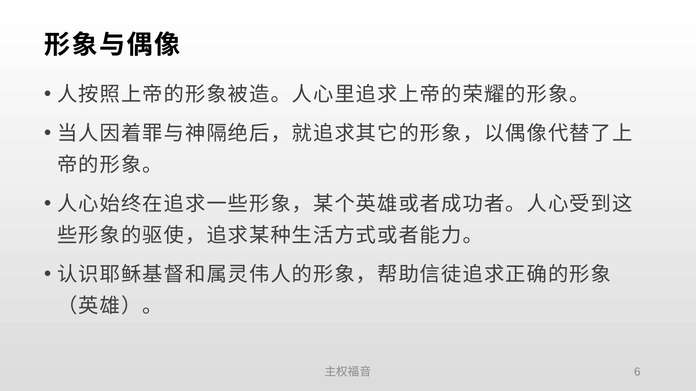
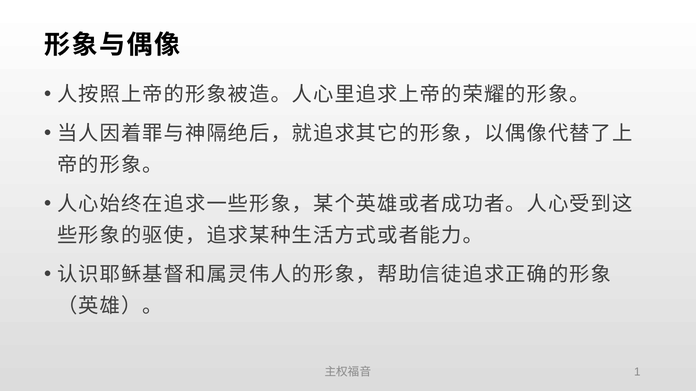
6: 6 -> 1 (637, 372)
